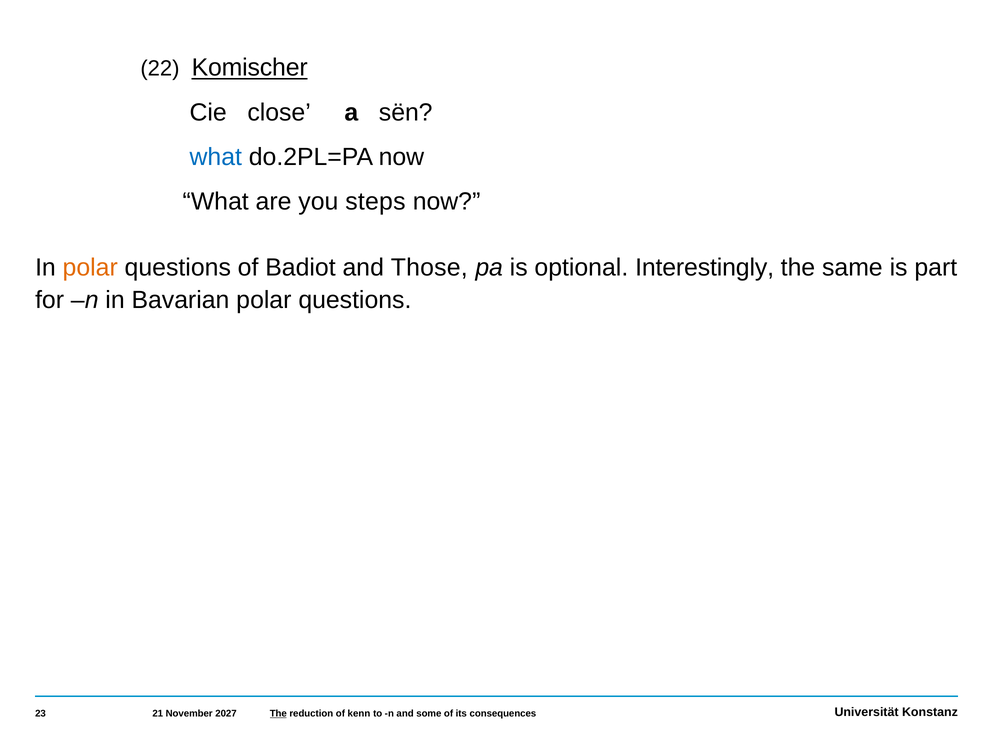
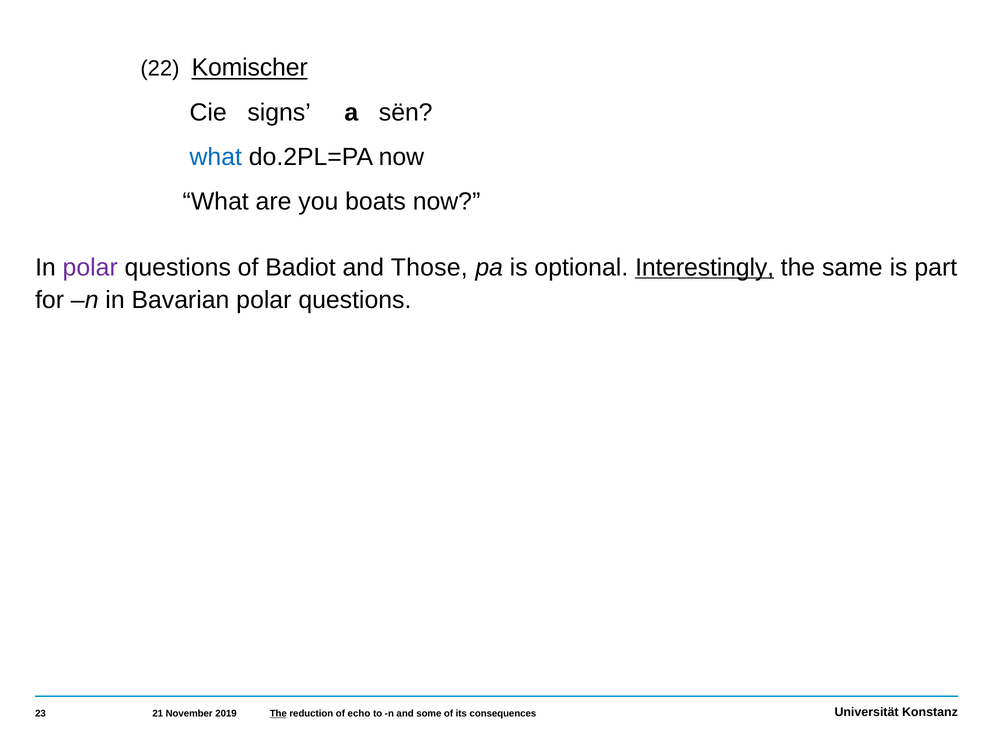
close: close -> signs (279, 112)
steps: steps -> boats (376, 202)
polar colour: orange -> purple (90, 267)
Interestingly underline: none -> present (705, 267)
2027: 2027 -> 2019 (226, 713)
kenn: kenn -> echo (359, 713)
